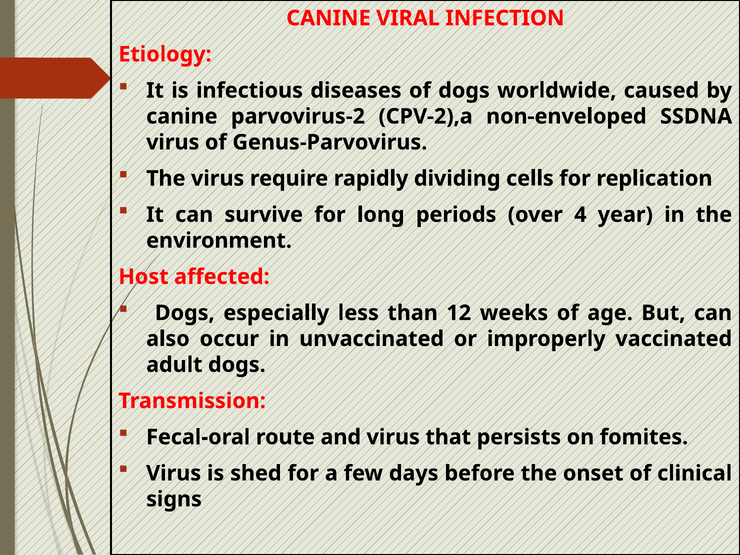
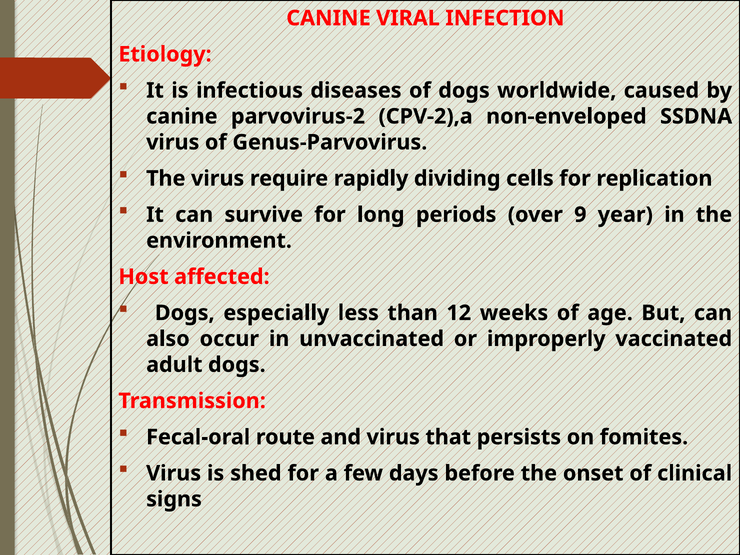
4: 4 -> 9 (580, 215)
